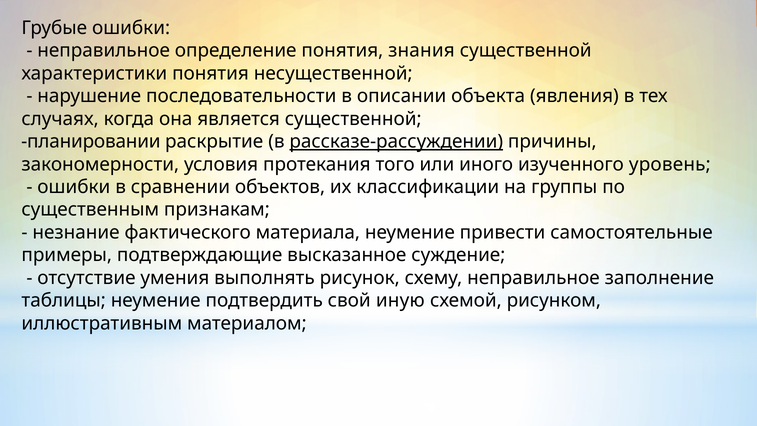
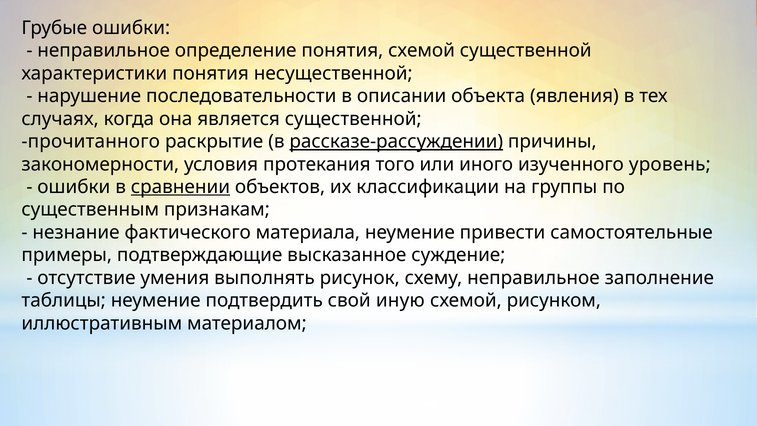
понятия знания: знания -> схемой (422, 51)
планировании: планировании -> прочитанного (91, 142)
сравнении underline: none -> present (180, 187)
